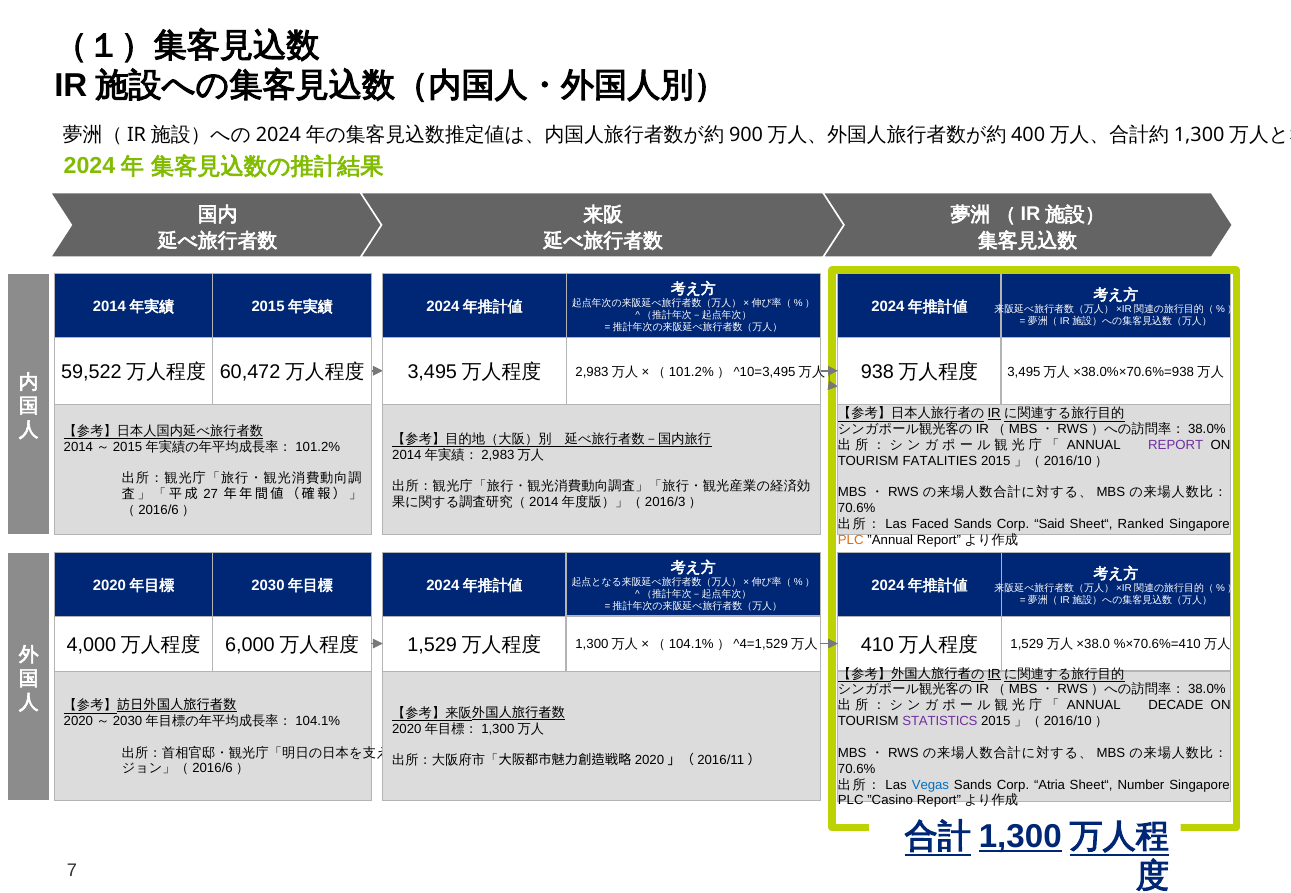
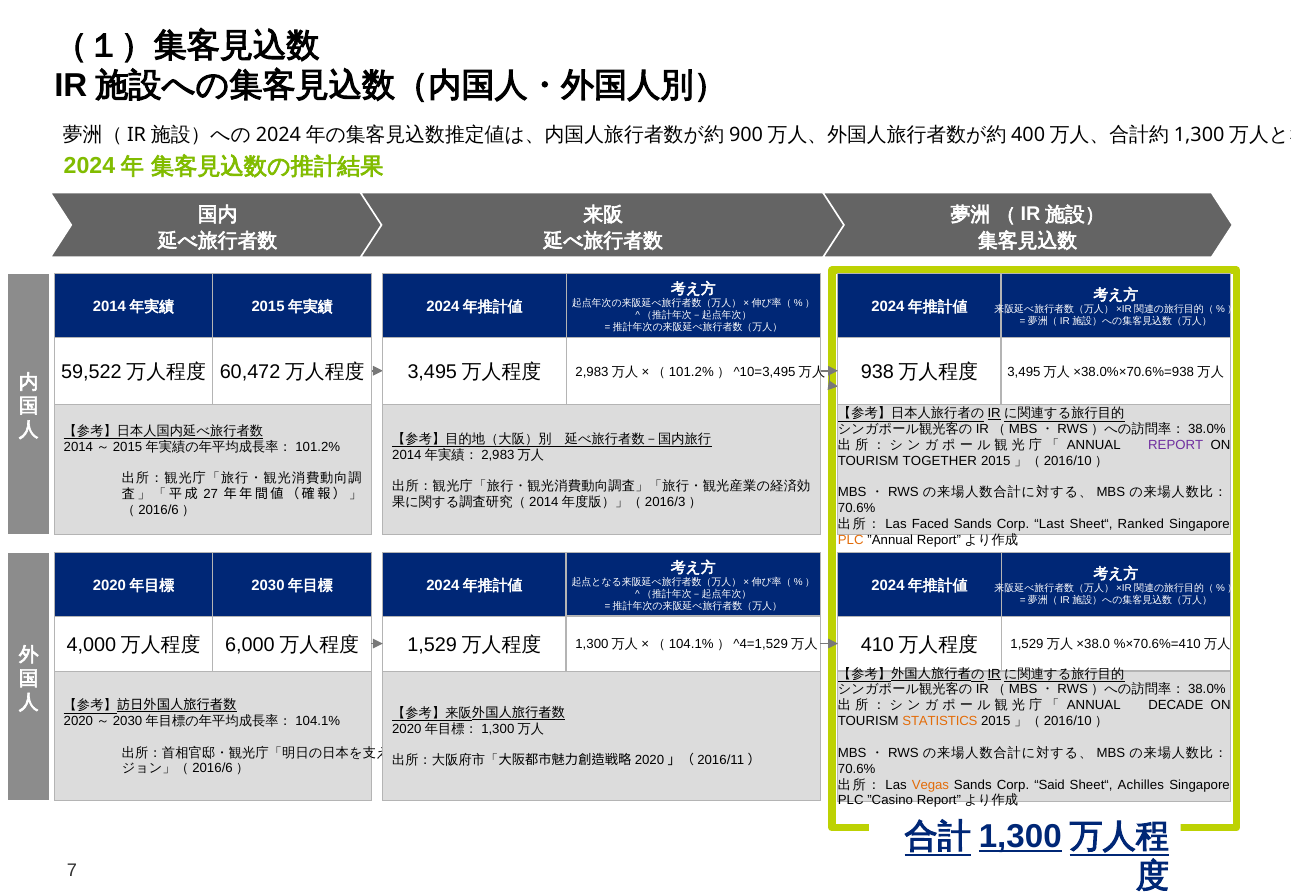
FATALITIES: FATALITIES -> TOGETHER (940, 461)
Said: Said -> Last (1049, 525)
STATISTICS colour: purple -> orange (940, 722)
Vegas colour: blue -> orange (930, 785)
Atria: Atria -> Said (1050, 785)
Number: Number -> Achilles (1141, 785)
